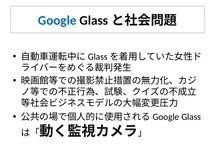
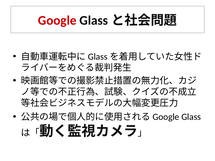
Google colour: blue -> red (57, 20)
